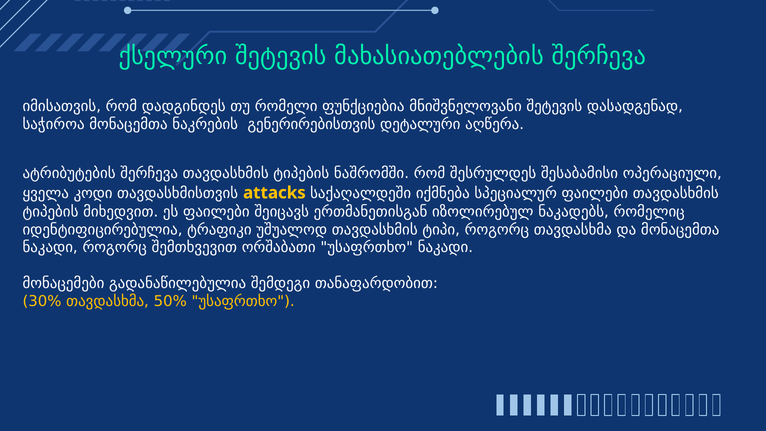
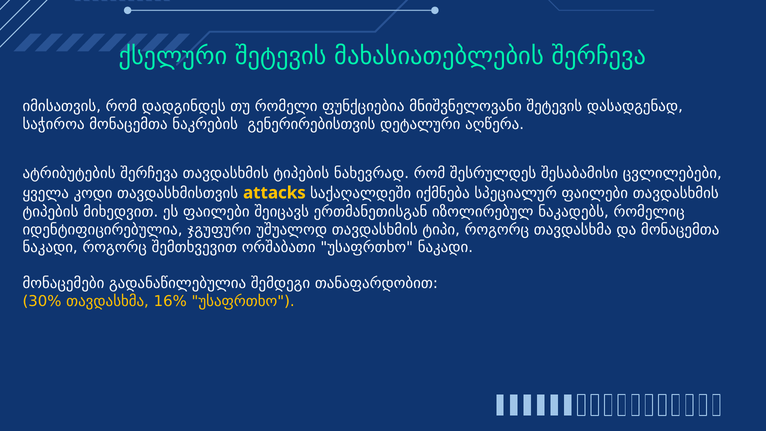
ნაშრომში: ნაშრომში -> ნახევრად (371, 173)
ოპერაციული: ოპერაციული -> ცვლილებები (672, 173)
ტრაფიკი: ტრაფიკი -> ჯგუფური (219, 230)
50%: 50% -> 16% (170, 301)
